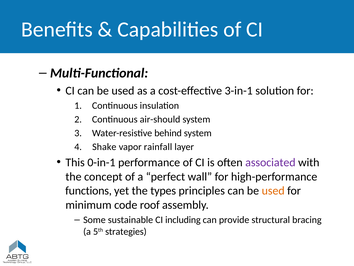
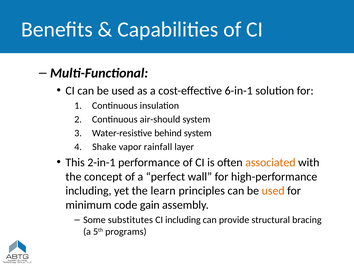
3-in-1: 3-in-1 -> 6-in-1 (239, 91)
0-in-1: 0-in-1 -> 2-in-1 (101, 162)
associated colour: purple -> orange (270, 162)
functions: functions -> including (88, 190)
types: types -> learn (163, 190)
roof: roof -> gain (150, 205)
sustainable: sustainable -> substitutes (130, 219)
strategies: strategies -> programs (126, 231)
